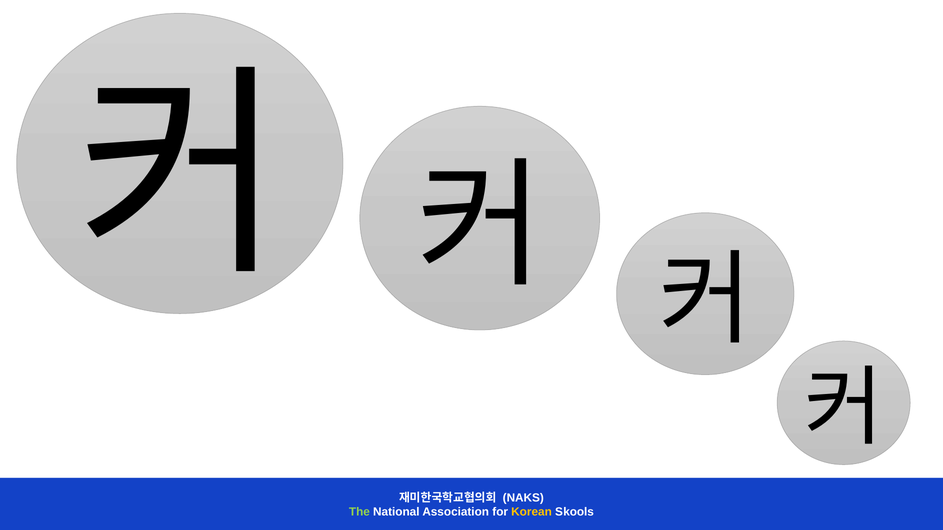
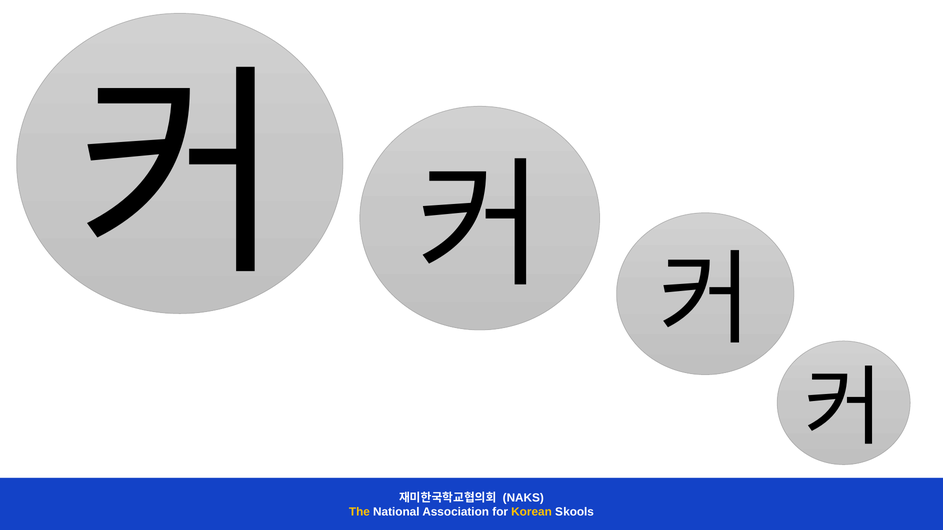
The colour: light green -> yellow (359, 512)
